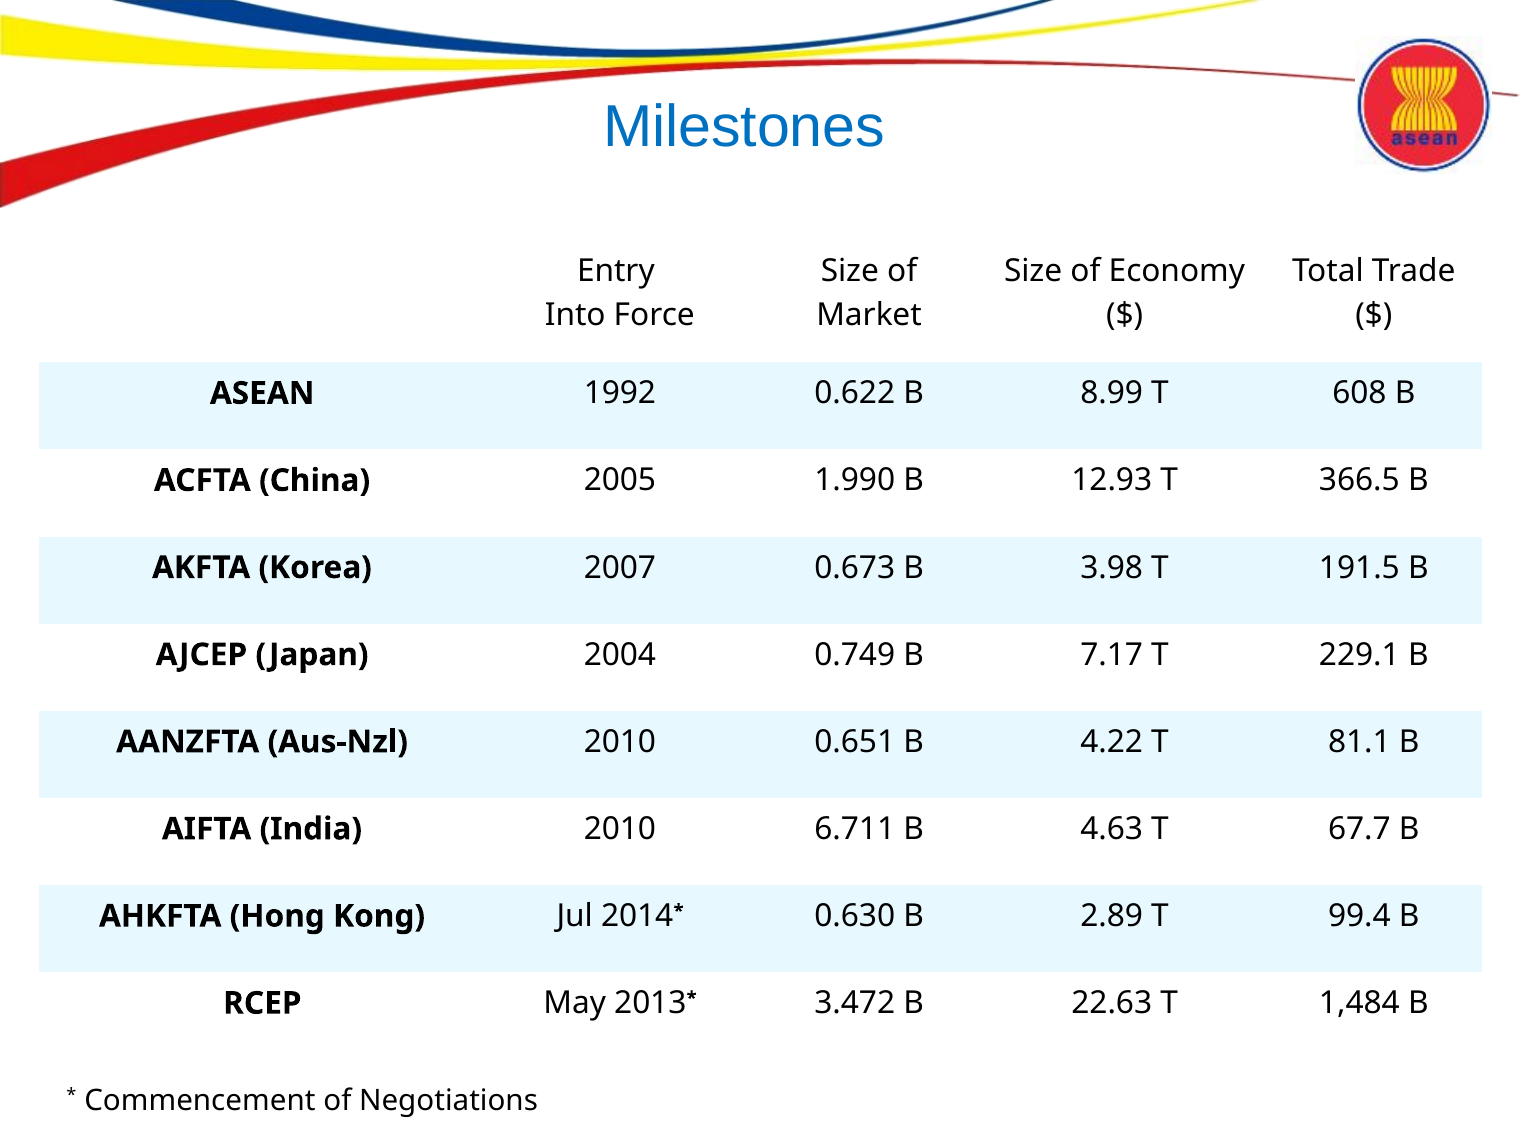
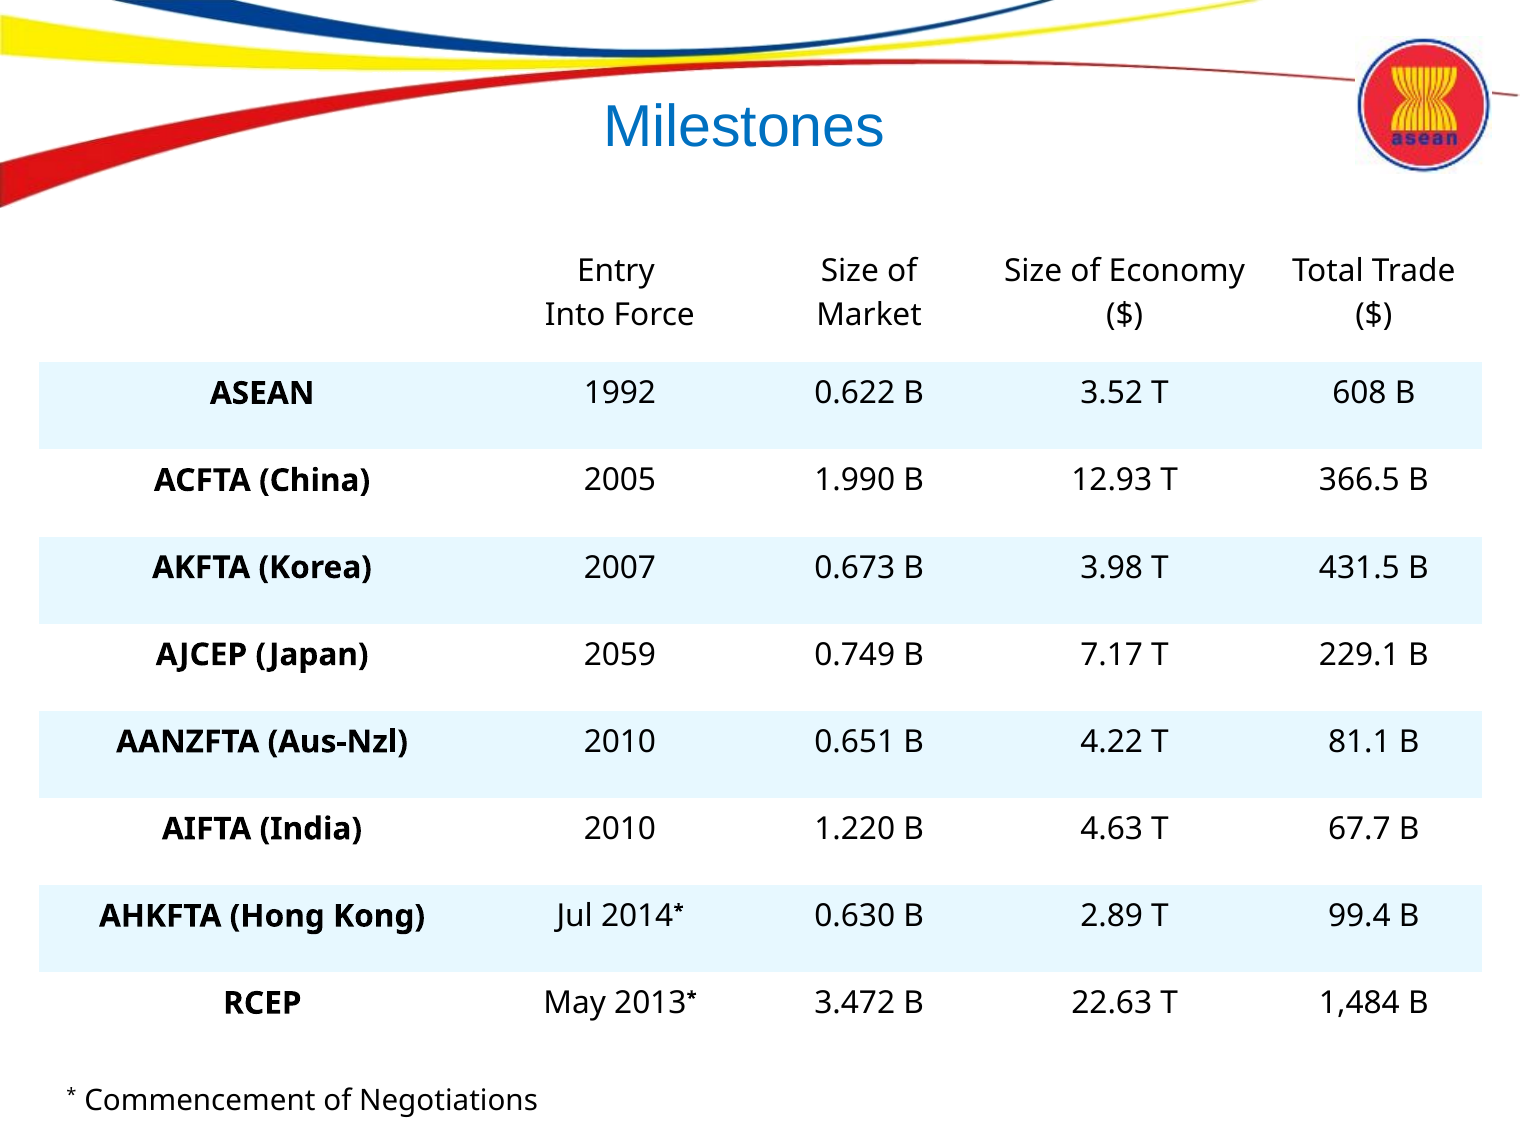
8.99: 8.99 -> 3.52 (1112, 393)
191.5: 191.5 -> 431.5 (1359, 568)
2004: 2004 -> 2059 (620, 655)
6.711: 6.711 -> 1.220 (855, 829)
